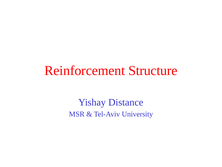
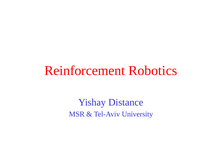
Structure: Structure -> Robotics (153, 70)
